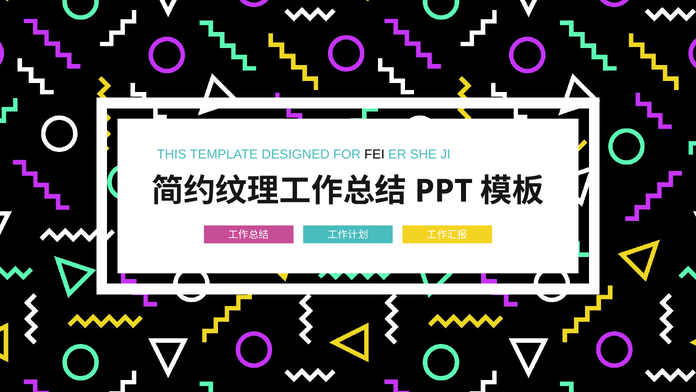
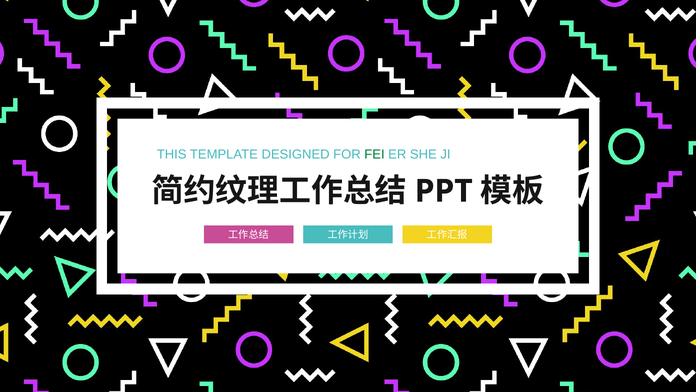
FEI colour: black -> green (375, 154)
